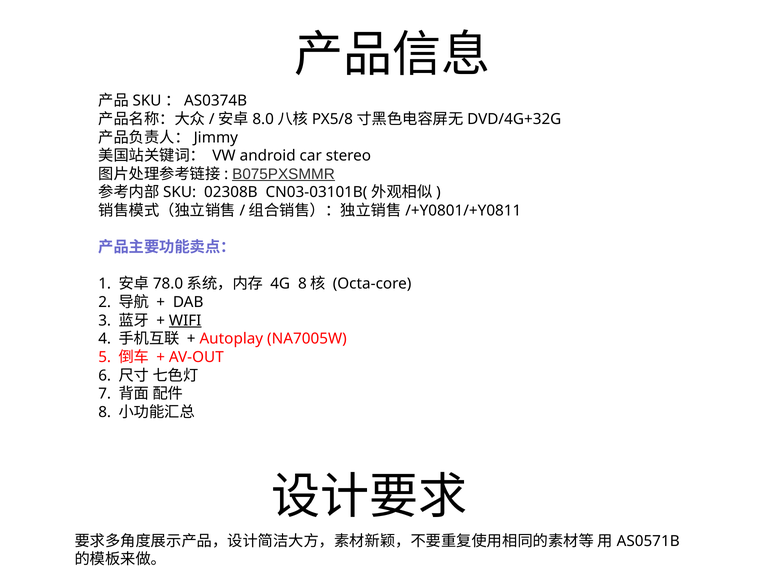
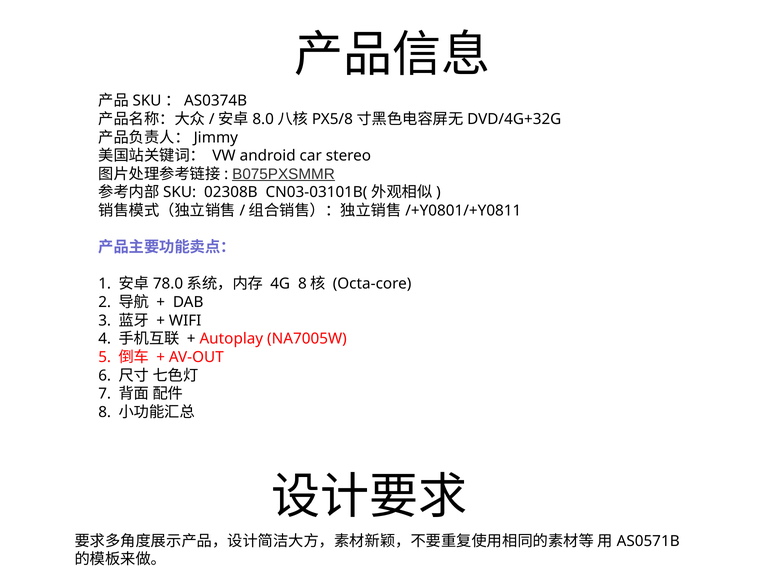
WIFI underline: present -> none (185, 321)
